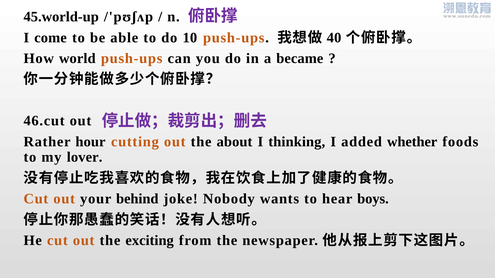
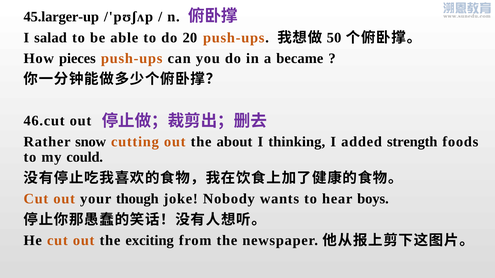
45.world-up: 45.world-up -> 45.larger-up (61, 17)
come: come -> salad (51, 38)
10: 10 -> 20 (190, 38)
40: 40 -> 50 (334, 38)
world: world -> pieces (77, 59)
hour: hour -> snow (91, 142)
whether: whether -> strength (412, 142)
lover: lover -> could (85, 157)
behind: behind -> though (137, 199)
